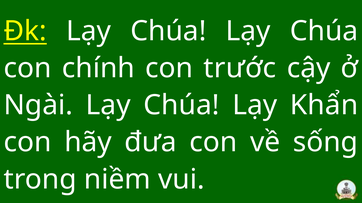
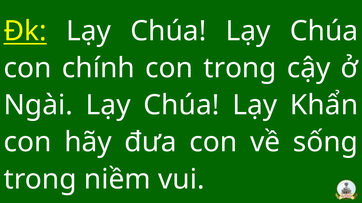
con trước: trước -> trong (240, 68)
